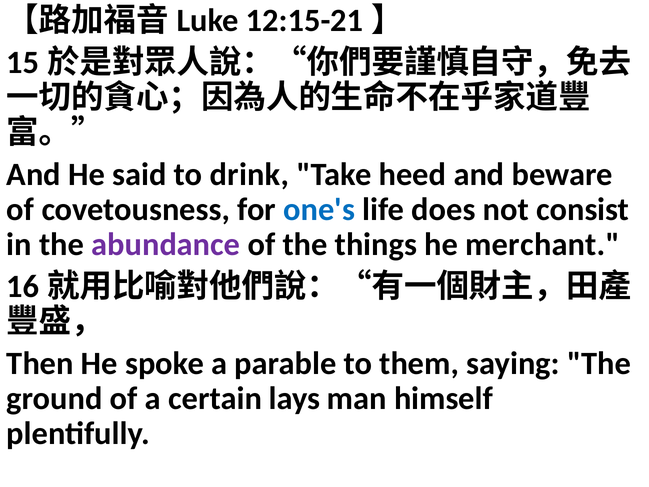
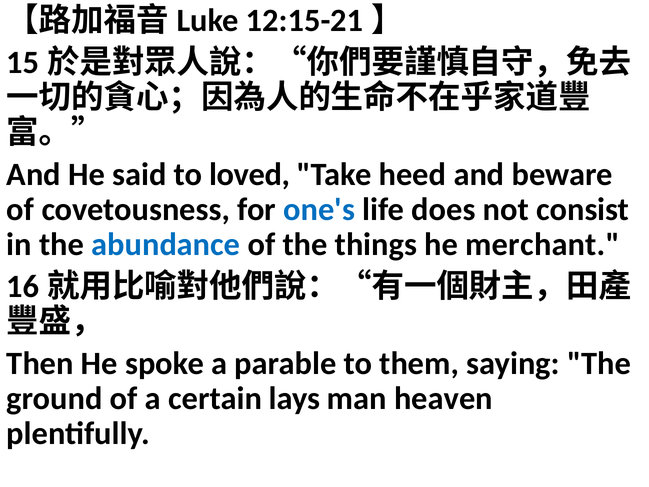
drink: drink -> loved (250, 174)
abundance colour: purple -> blue (166, 244)
himself: himself -> heaven (443, 398)
